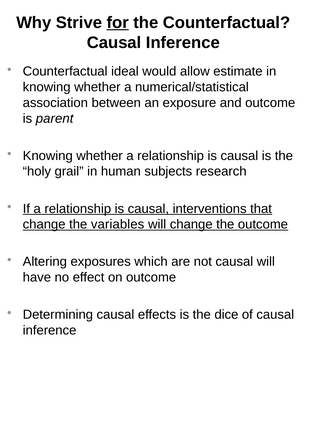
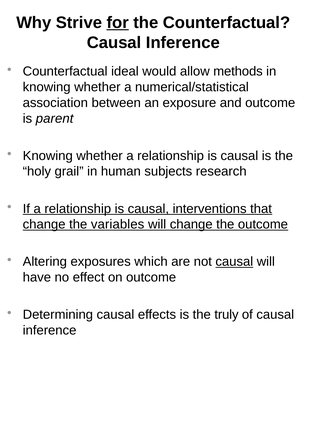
estimate: estimate -> methods (238, 71)
causal underline: none -> present (234, 262)
dice: dice -> truly (226, 315)
